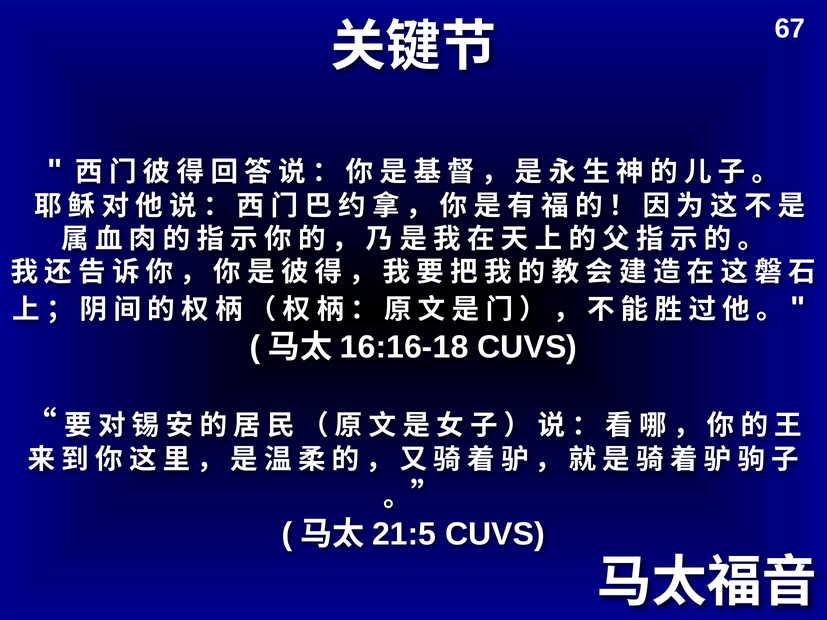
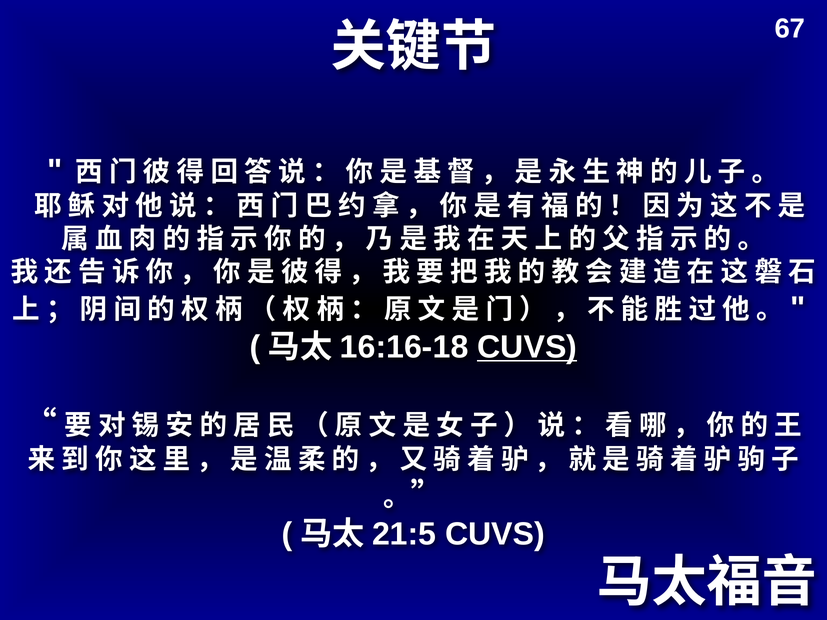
CUVS underline: none -> present (527, 347)
